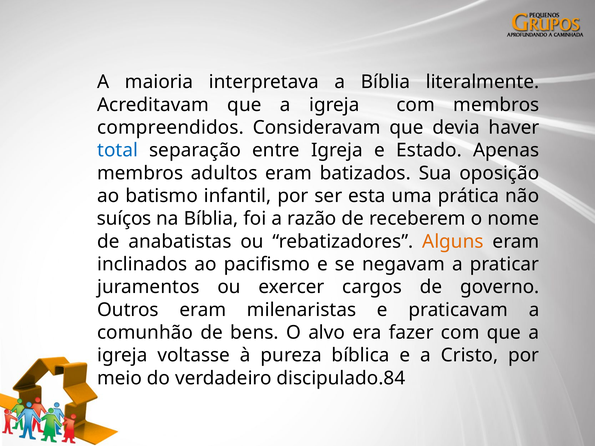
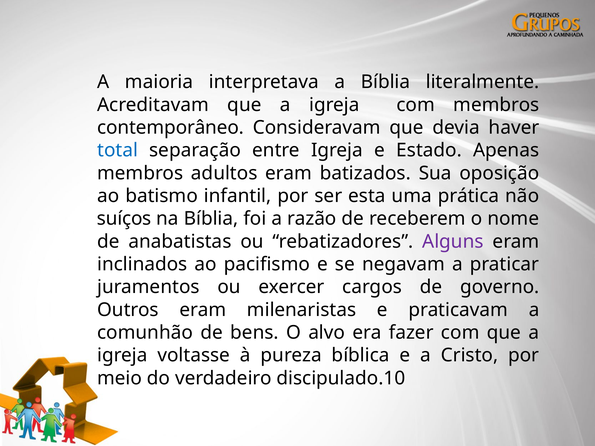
compreendidos: compreendidos -> contemporâneo (171, 128)
Alguns colour: orange -> purple (453, 242)
discipulado.84: discipulado.84 -> discipulado.10 (341, 378)
